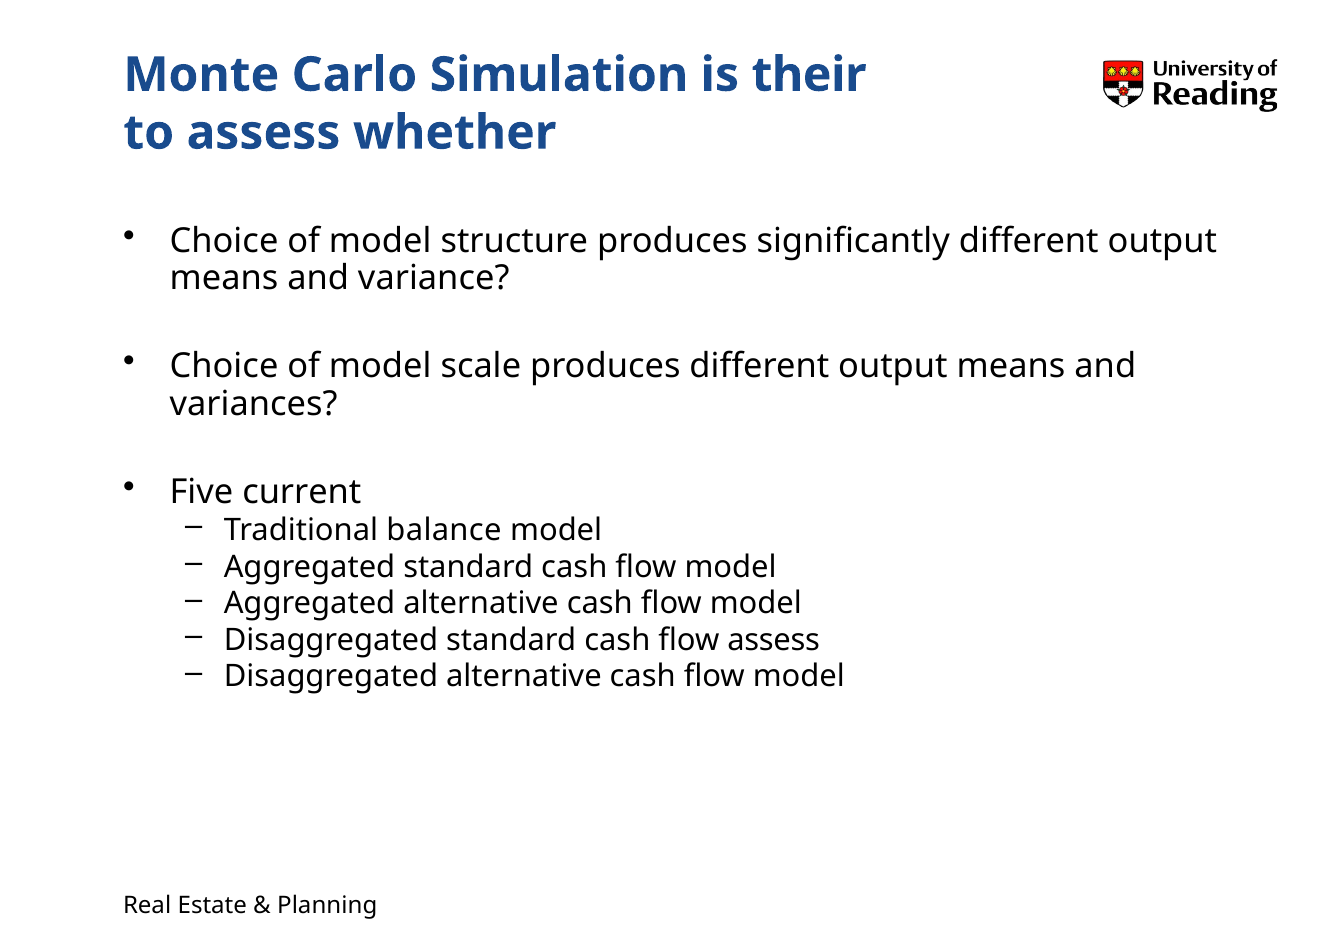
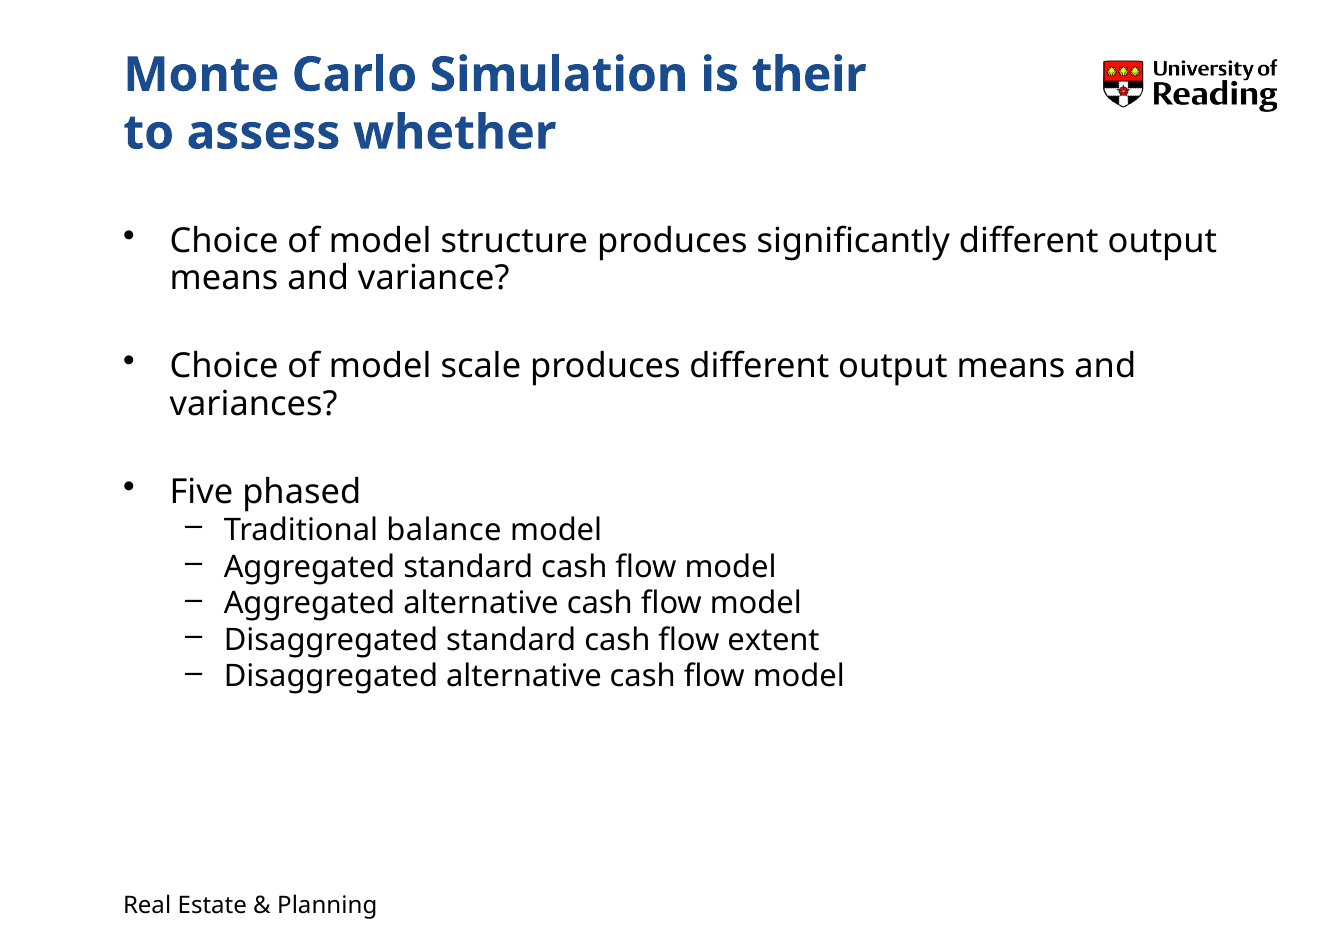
current: current -> phased (302, 491)
flow assess: assess -> extent (774, 640)
